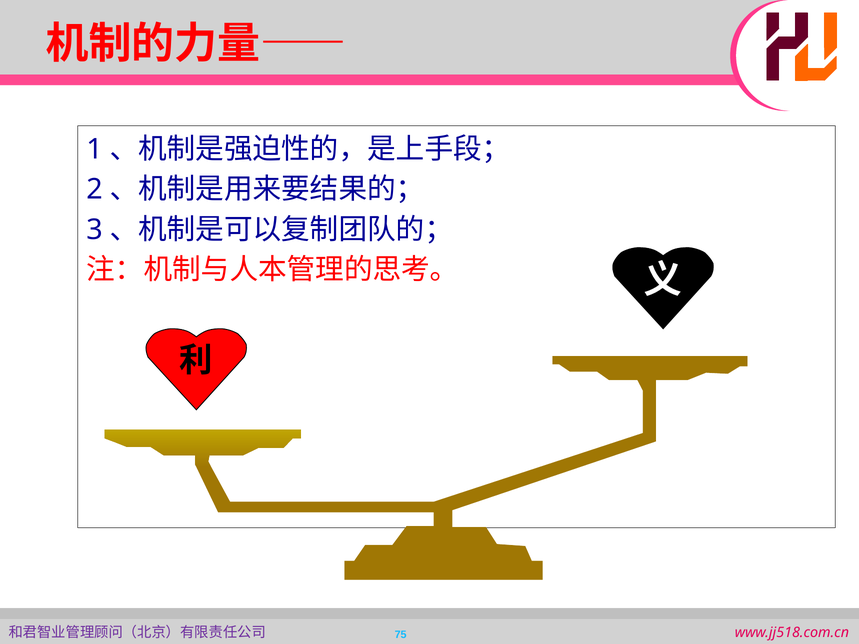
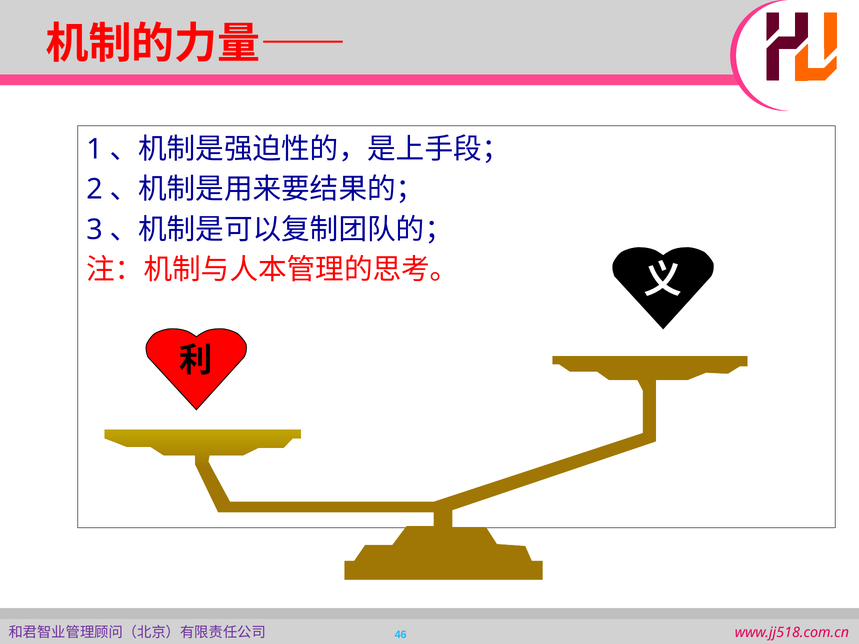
75: 75 -> 46 (401, 635)
